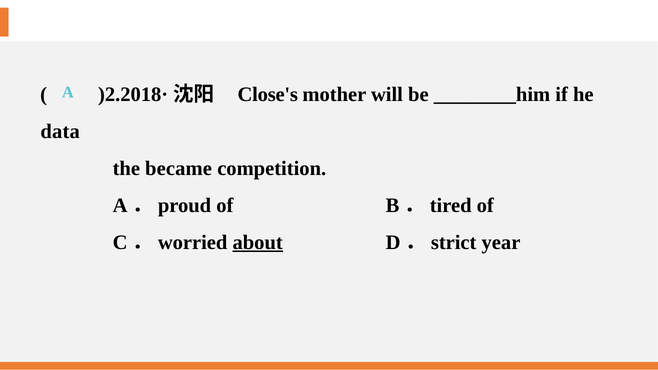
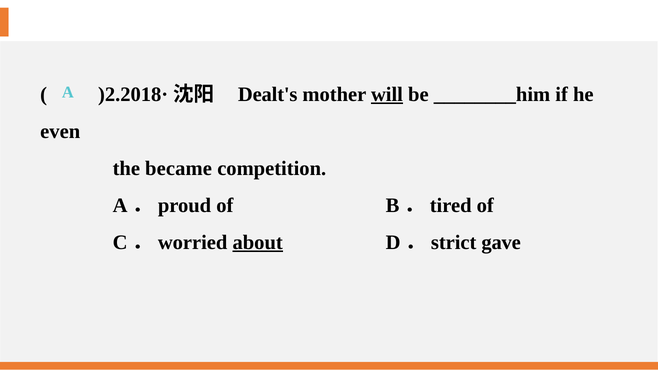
Close's: Close's -> Dealt's (268, 95)
will underline: none -> present (387, 95)
data: data -> even (60, 132)
year: year -> gave (501, 243)
